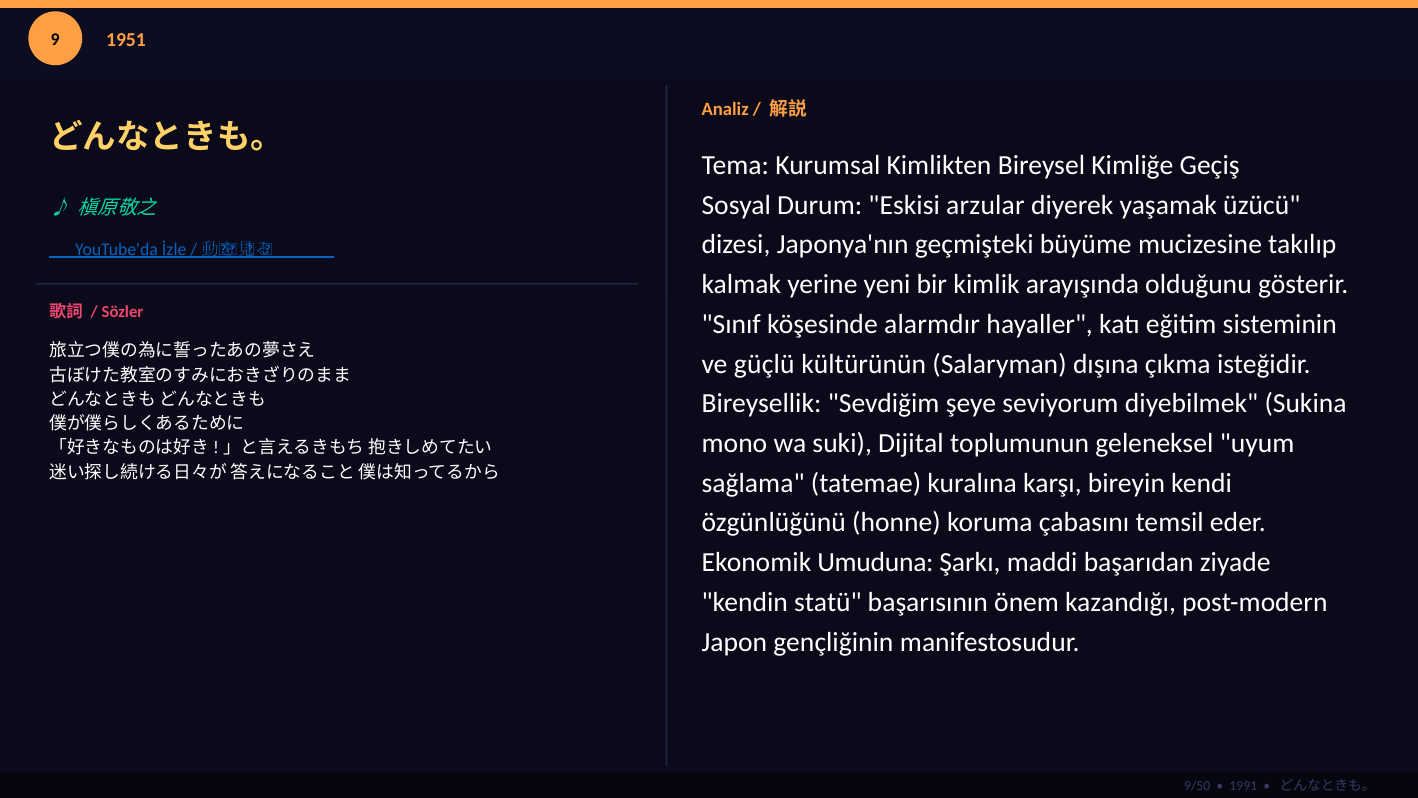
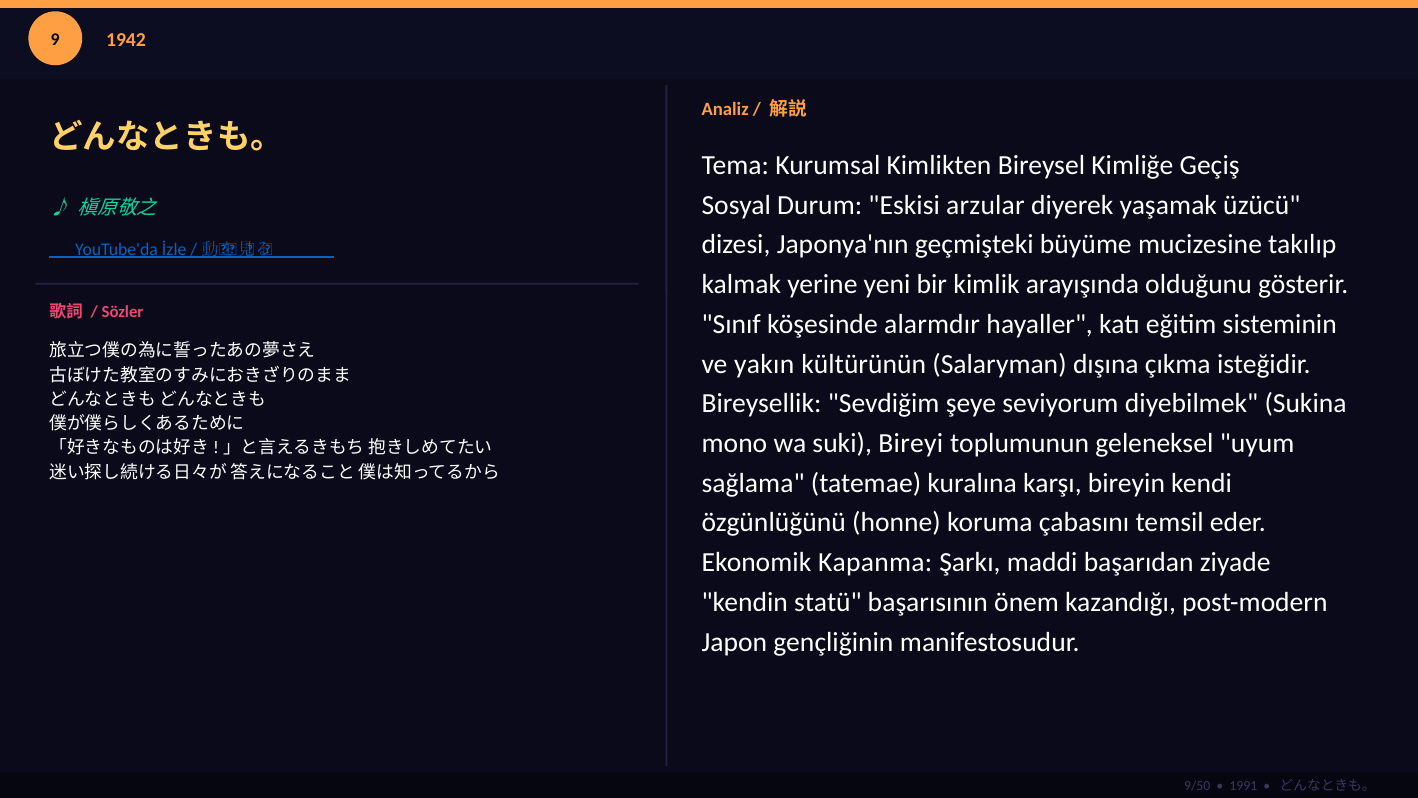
1951: 1951 -> 1942 (126, 40)
güçlü: güçlü -> yakın (764, 364)
Dijital: Dijital -> Bireyi (911, 443)
Umuduna: Umuduna -> Kapanma (875, 562)
